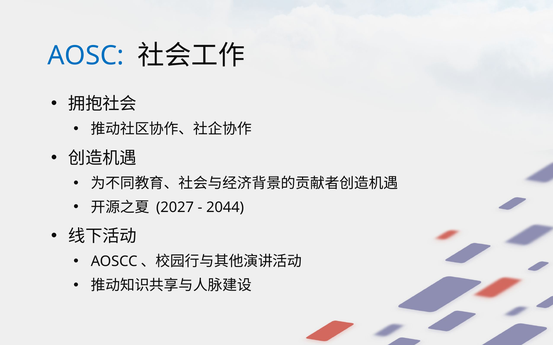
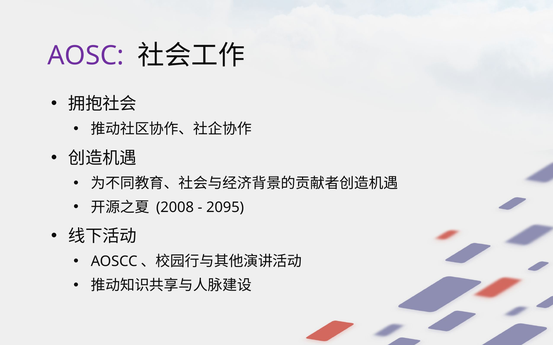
AOSC colour: blue -> purple (86, 56)
2027: 2027 -> 2008 (175, 208)
2044: 2044 -> 2095 (225, 208)
